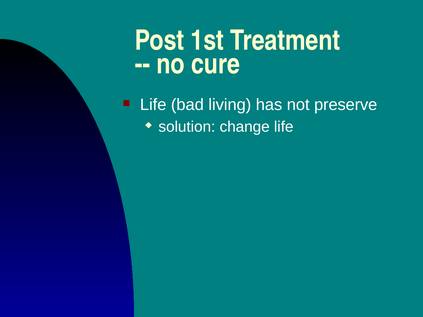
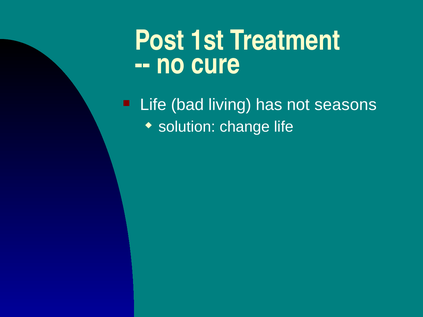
preserve: preserve -> seasons (346, 105)
